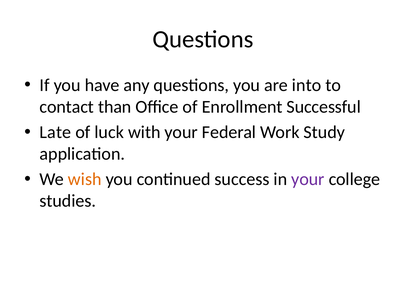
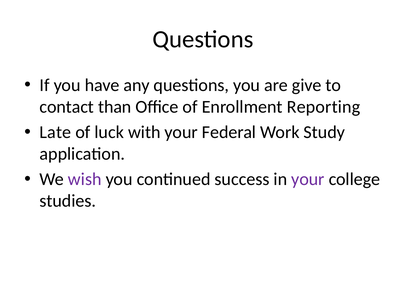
into: into -> give (307, 85)
Successful: Successful -> Reporting (324, 107)
wish colour: orange -> purple (85, 179)
